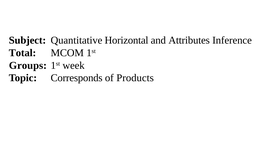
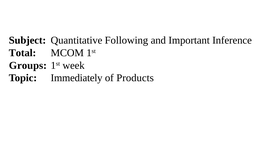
Horizontal: Horizontal -> Following (126, 40)
Attributes: Attributes -> Important (189, 40)
Corresponds: Corresponds -> Immediately (77, 78)
